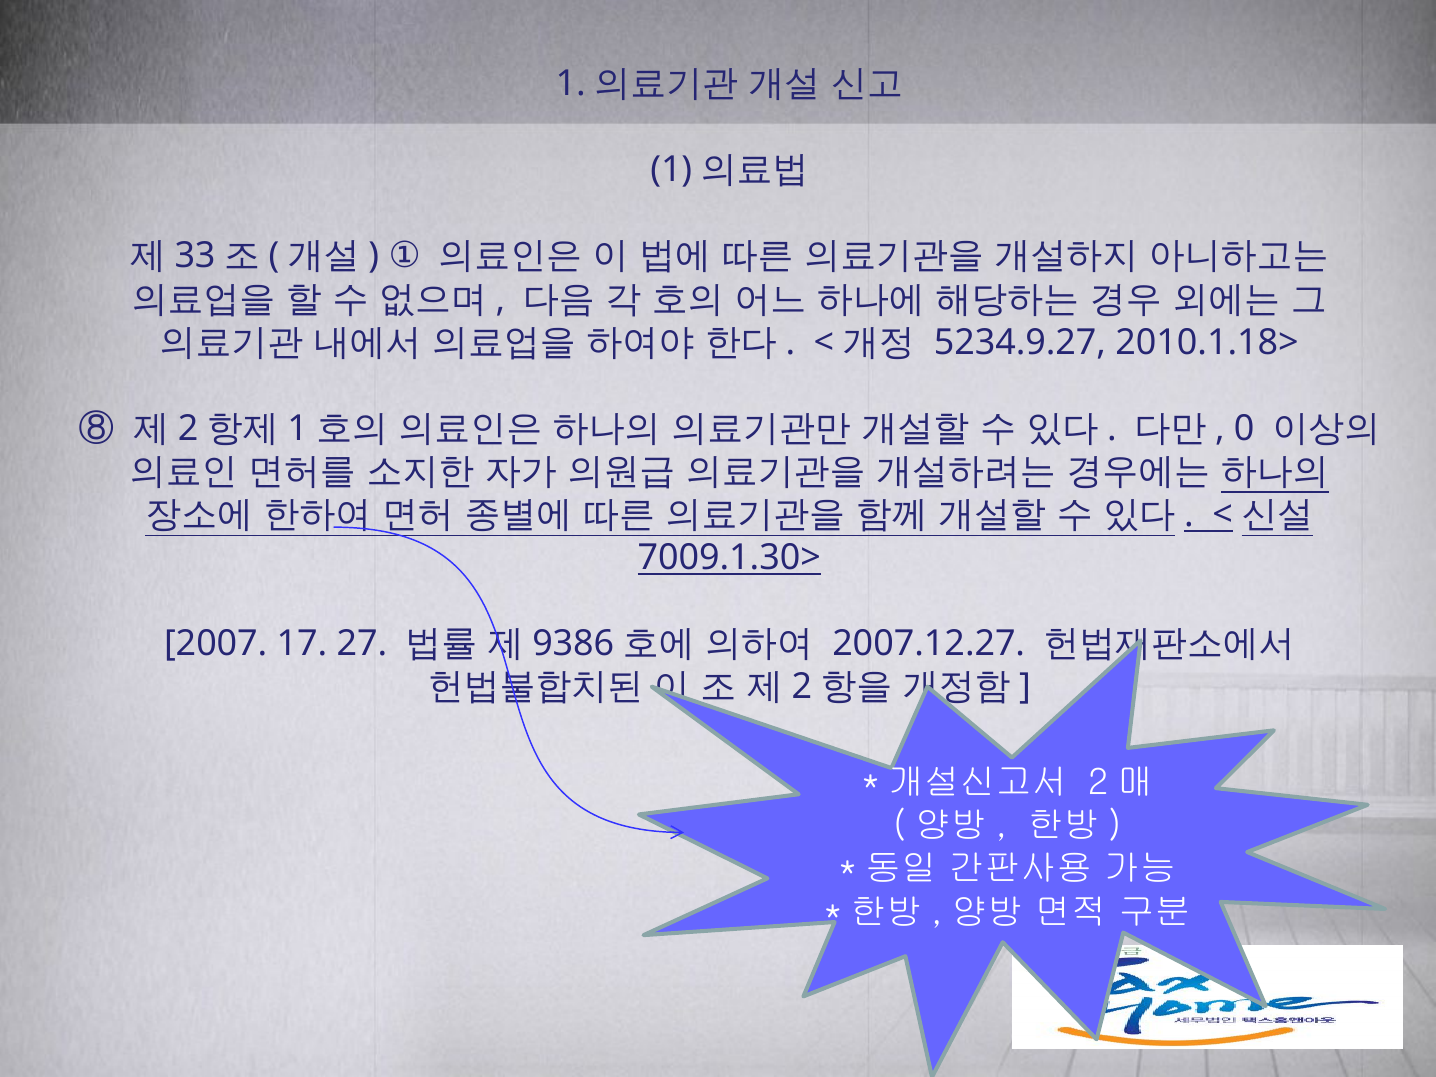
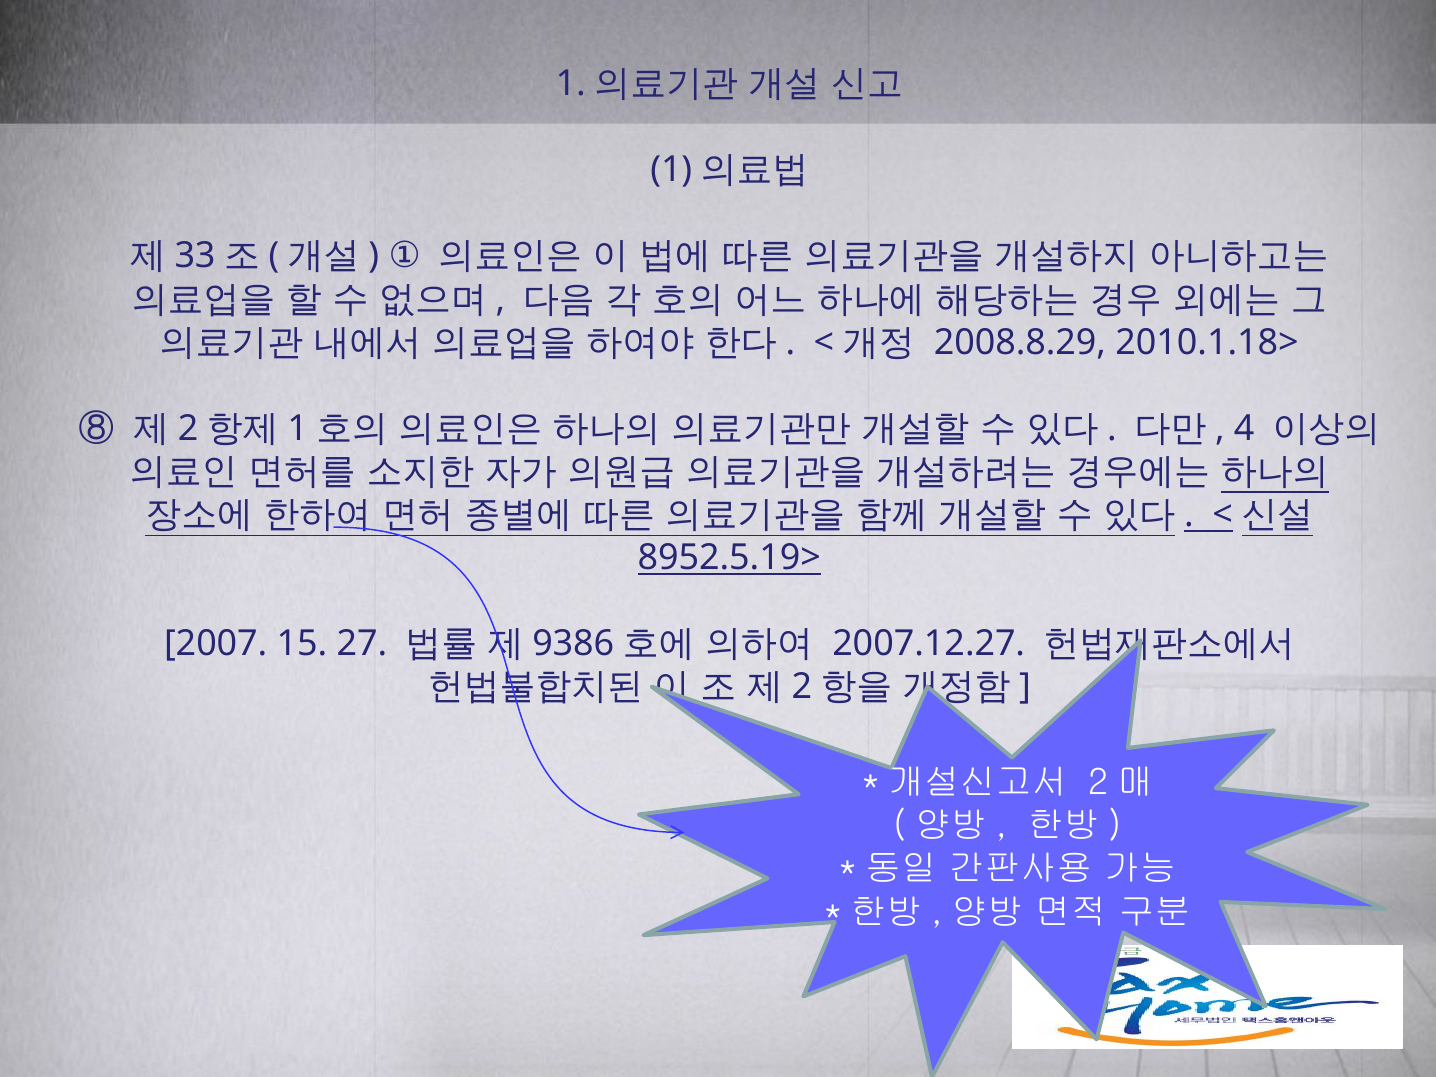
5234.9.27: 5234.9.27 -> 2008.8.29 (1020, 342)
0: 0 -> 4 (1244, 428)
7009.1.30>: 7009.1.30> -> 8952.5.19> (729, 558)
17: 17 -> 15 (302, 644)
